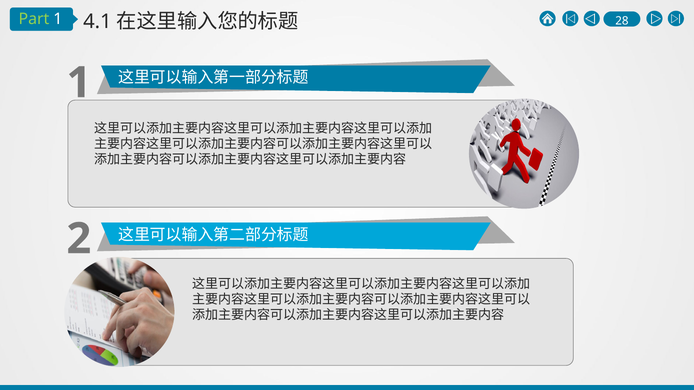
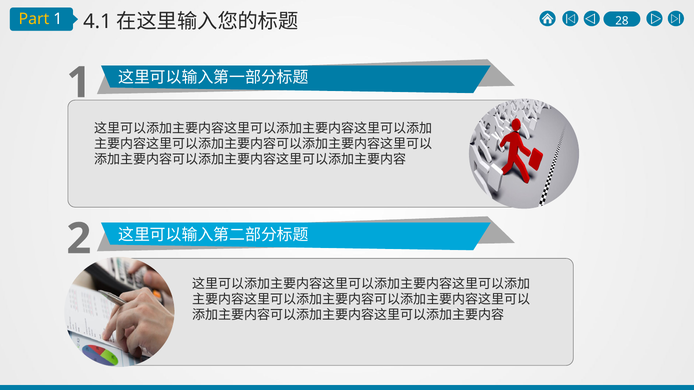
Part colour: light green -> yellow (34, 19)
